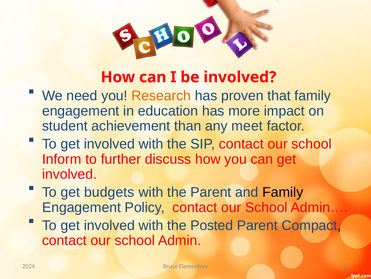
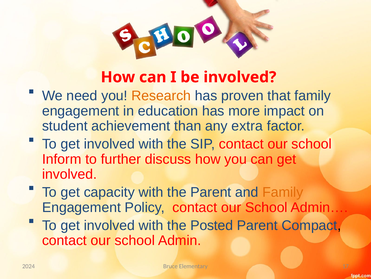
meet: meet -> extra (247, 126)
budgets: budgets -> capacity (109, 192)
Family colour: black -> orange (283, 192)
